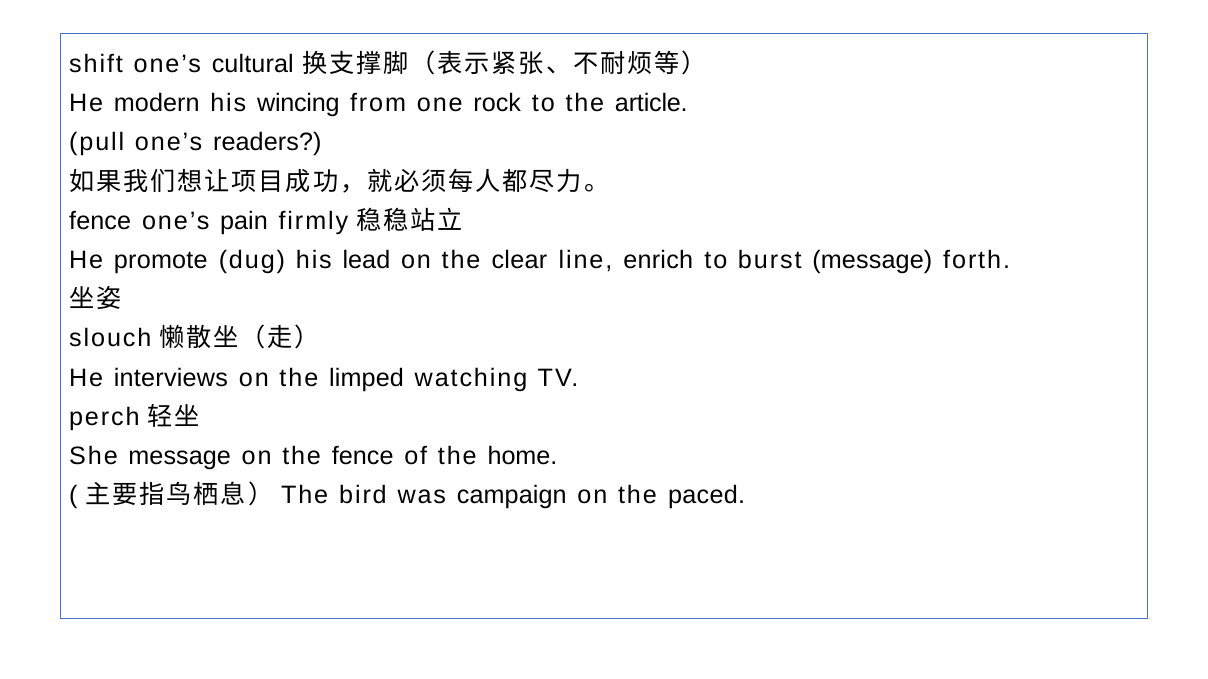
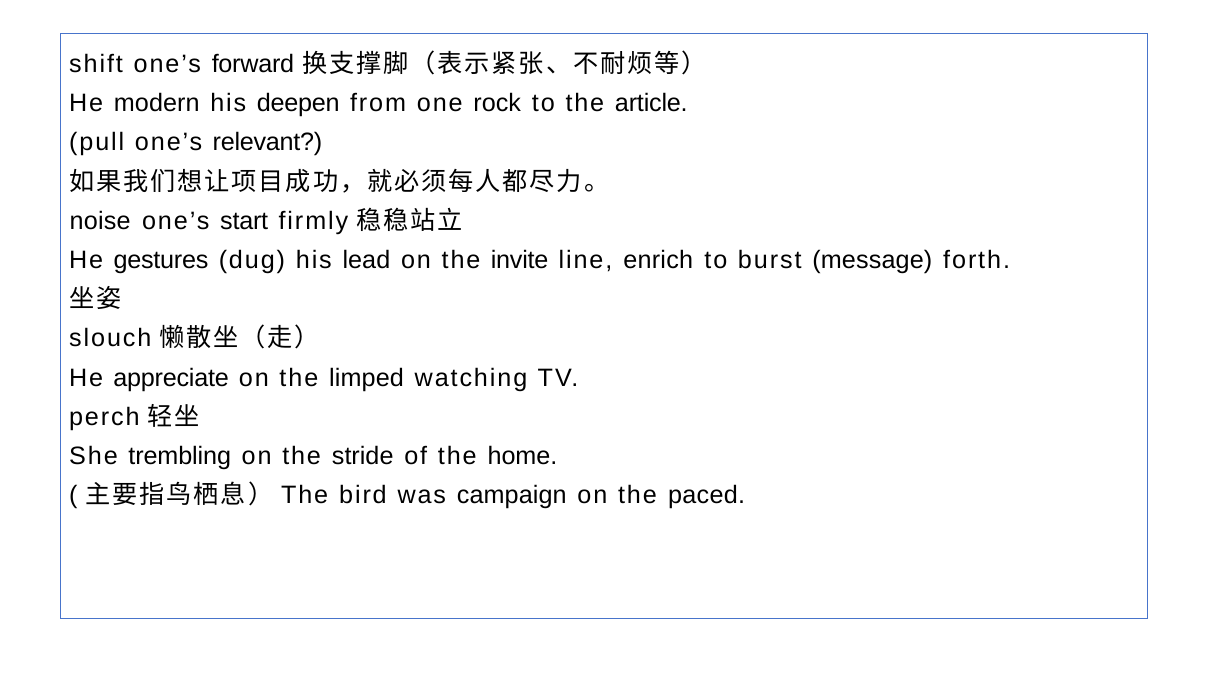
cultural: cultural -> forward (253, 64)
wincing: wincing -> deepen (298, 103)
readers: readers -> relevant (267, 143)
fence: fence -> noise (100, 221)
pain: pain -> start (244, 221)
promote: promote -> gestures (161, 260)
clear: clear -> invite (520, 260)
interviews: interviews -> appreciate (171, 378)
She message: message -> trembling (180, 457)
the fence: fence -> stride (363, 457)
